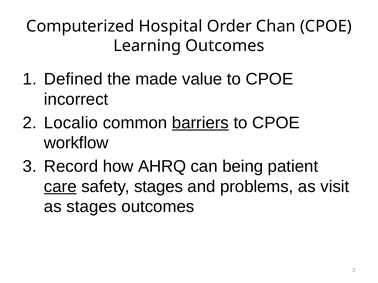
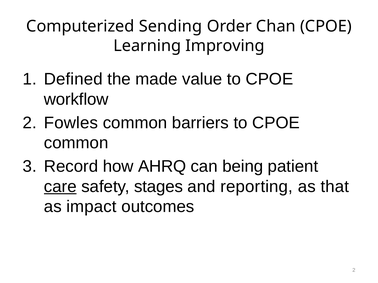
Hospital: Hospital -> Sending (170, 26)
Learning Outcomes: Outcomes -> Improving (225, 46)
incorrect: incorrect -> workflow (76, 99)
Localio: Localio -> Fowles (71, 123)
barriers underline: present -> none (200, 123)
workflow: workflow -> common (76, 143)
problems: problems -> reporting (257, 187)
visit: visit -> that (335, 187)
as stages: stages -> impact (91, 207)
